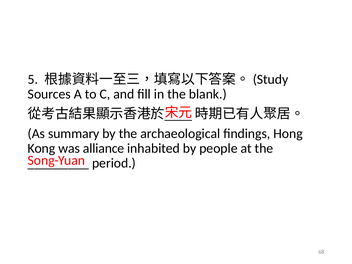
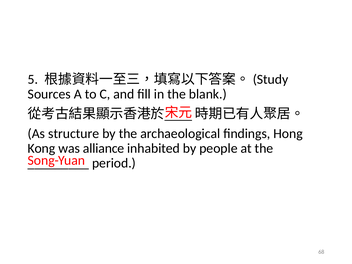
summary: summary -> structure (74, 133)
